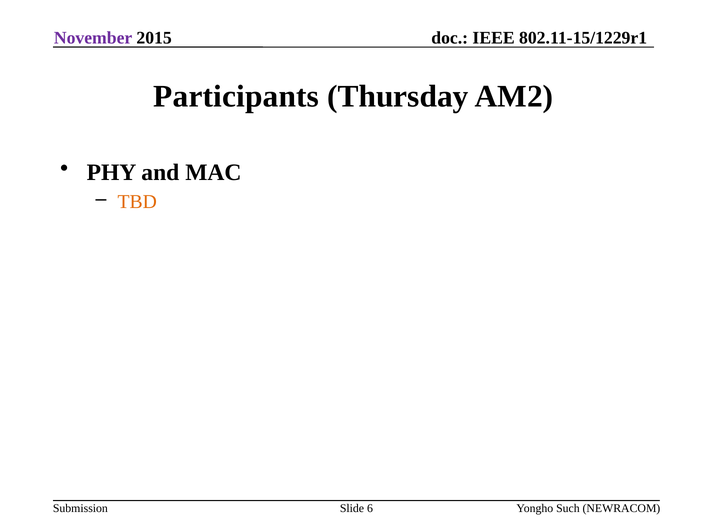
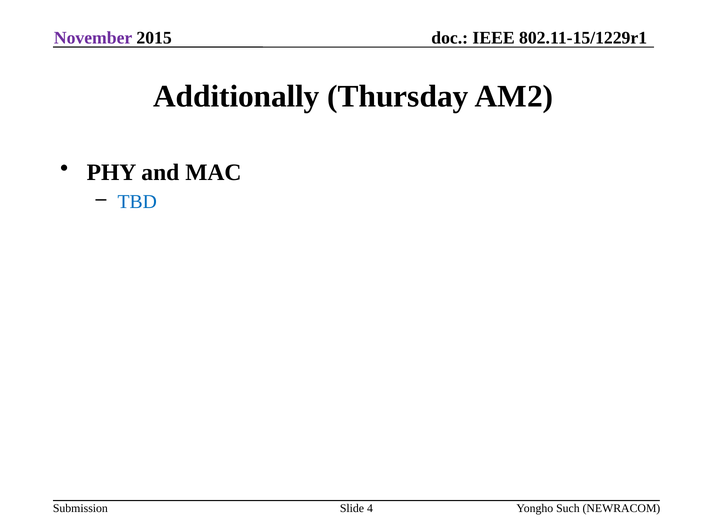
Participants: Participants -> Additionally (236, 96)
TBD colour: orange -> blue (137, 202)
6: 6 -> 4 (370, 509)
